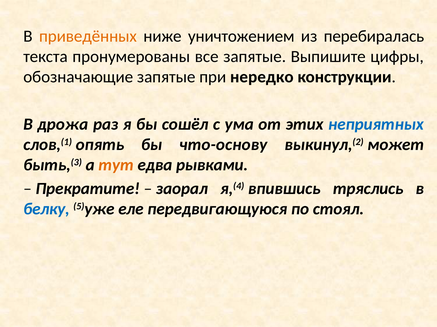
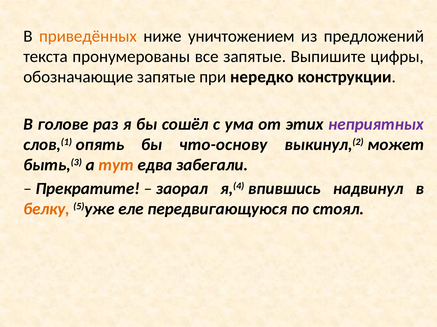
перебиралась: перебиралась -> предложений (374, 36)
дрожа: дрожа -> голове (63, 125)
неприятных colour: blue -> purple (376, 125)
рывками: рывками -> забегали (212, 165)
тряслись: тряслись -> надвинул (368, 189)
белку colour: blue -> orange (46, 209)
